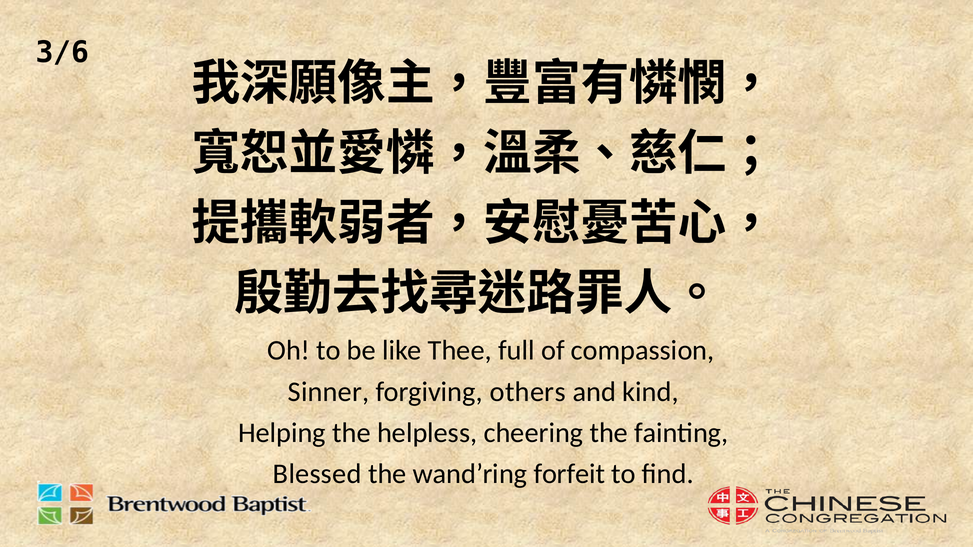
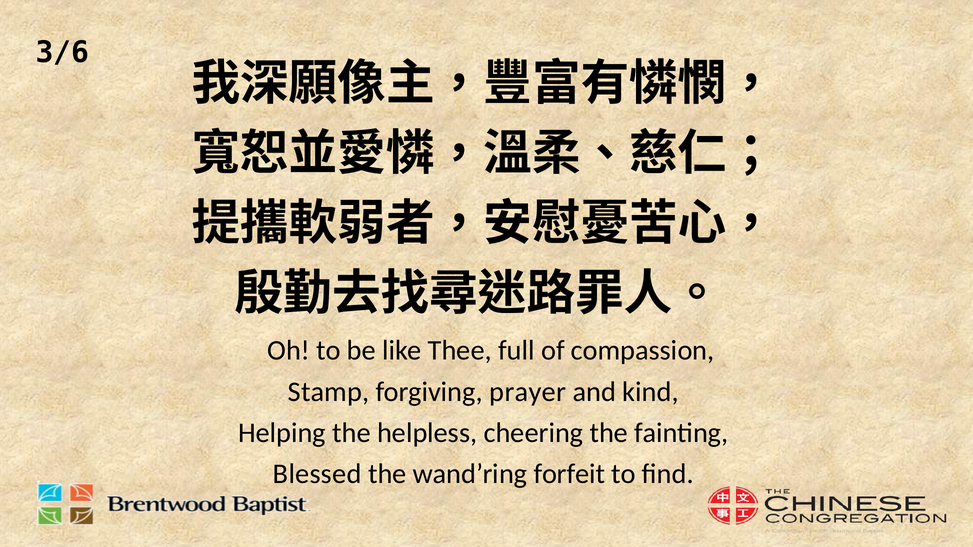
Sinner: Sinner -> Stamp (329, 392)
others: others -> prayer (528, 392)
